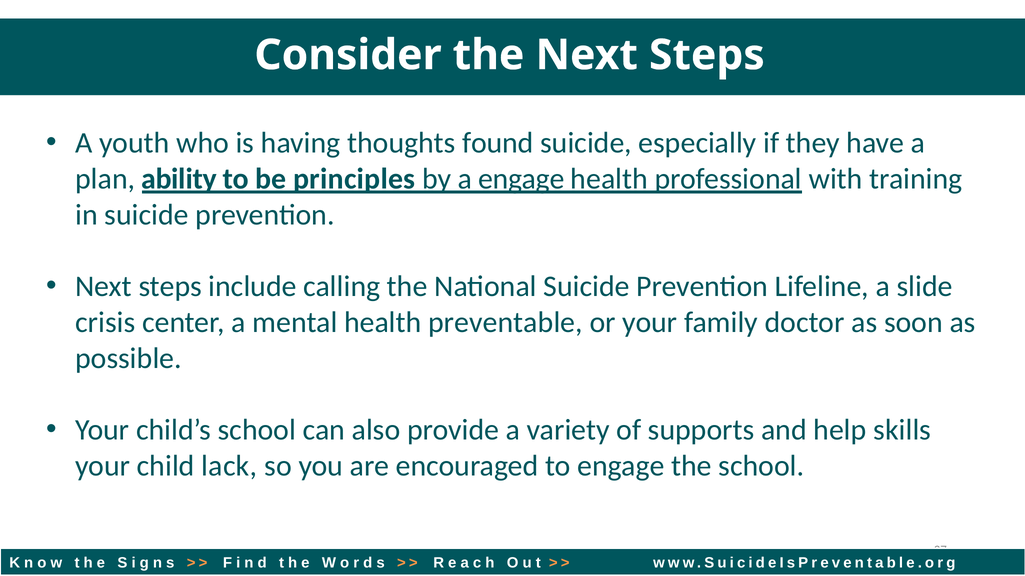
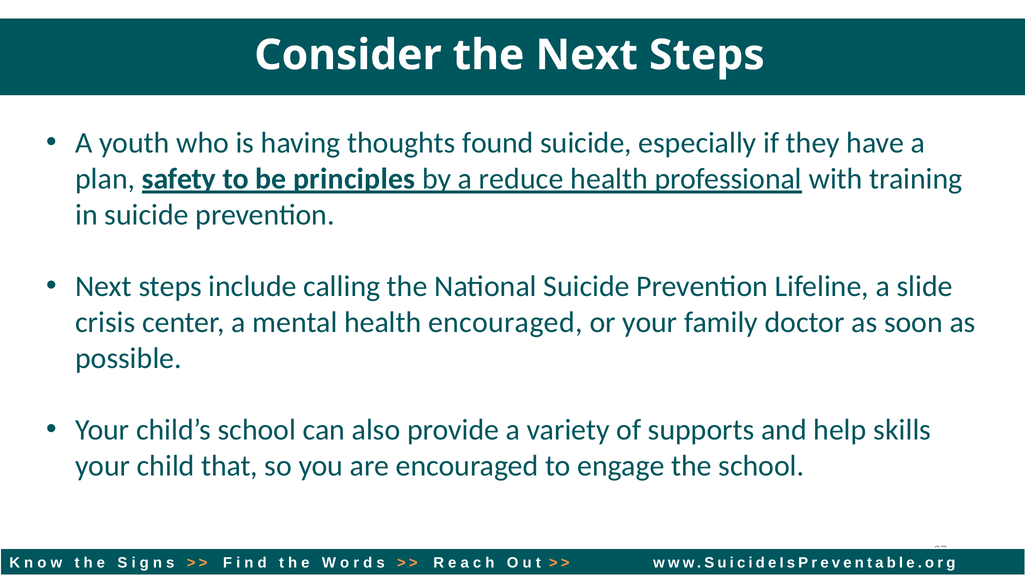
ability: ability -> safety (179, 179)
a engage: engage -> reduce (521, 179)
health preventable: preventable -> encouraged (505, 323)
lack: lack -> that (230, 466)
